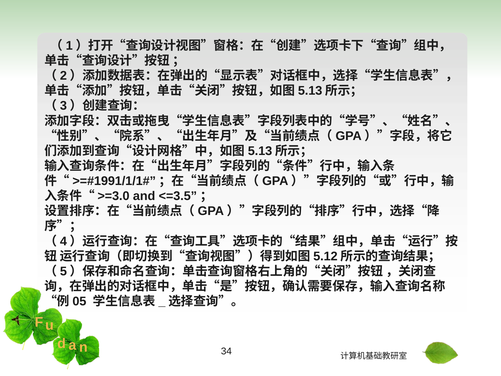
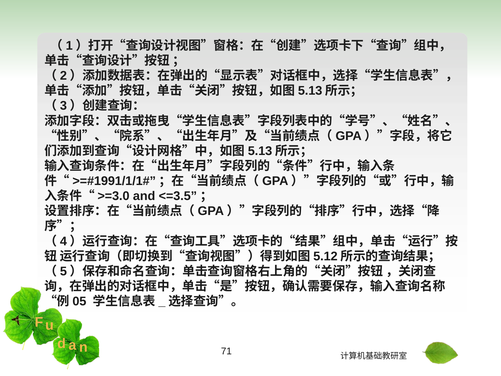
34: 34 -> 71 (226, 351)
